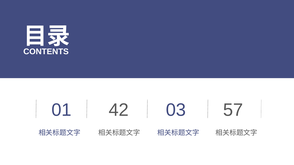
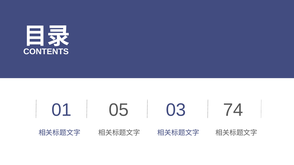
42: 42 -> 05 (119, 110)
57: 57 -> 74 (233, 110)
